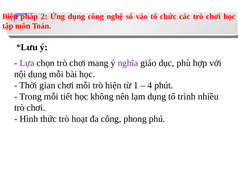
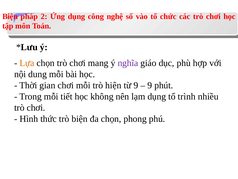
Lựa colour: purple -> orange (27, 63)
từ 1: 1 -> 9 (136, 85)
4: 4 -> 9 (150, 85)
trò hoạt: hoạt -> biện (80, 118)
đa công: công -> chọn (111, 118)
